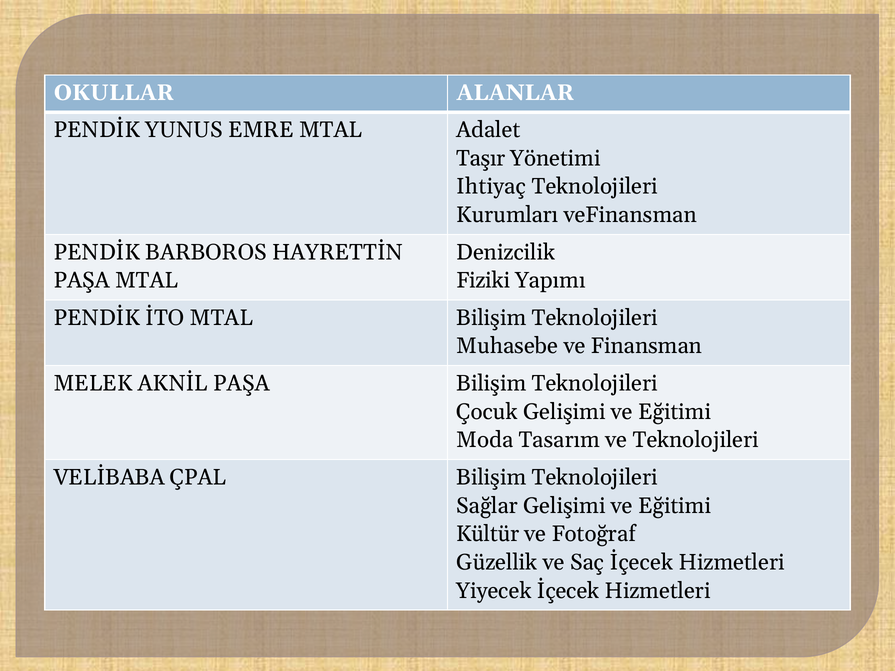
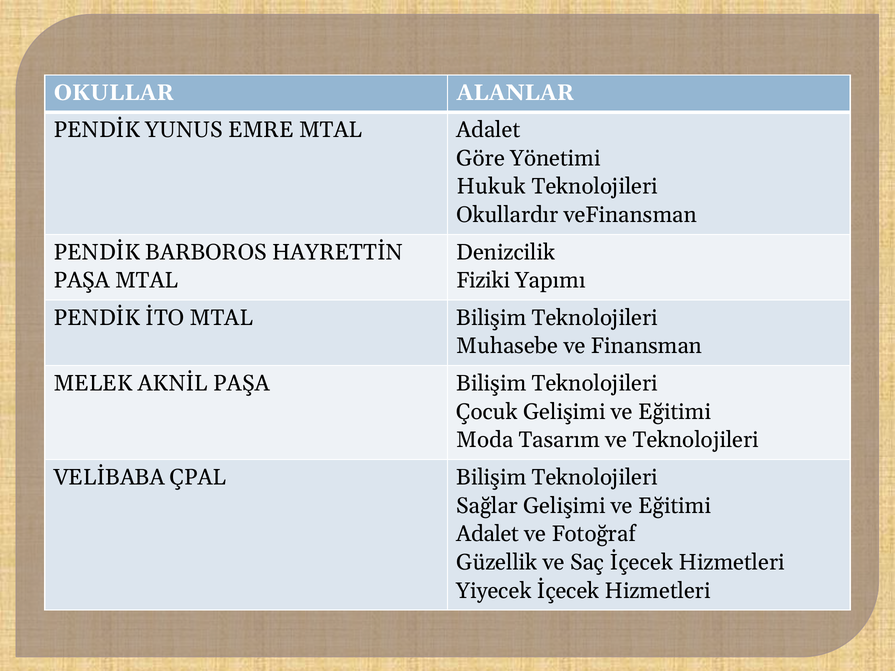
Taşır: Taşır -> Göre (481, 158)
Ihtiyaç: Ihtiyaç -> Hukuk (491, 187)
Kurumları: Kurumları -> Okullardır (507, 215)
Kültür: Kültür -> Adalet (488, 534)
